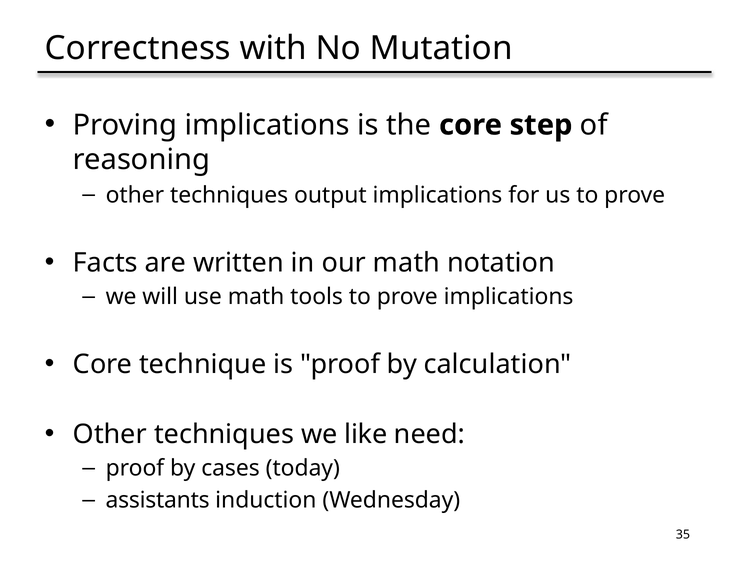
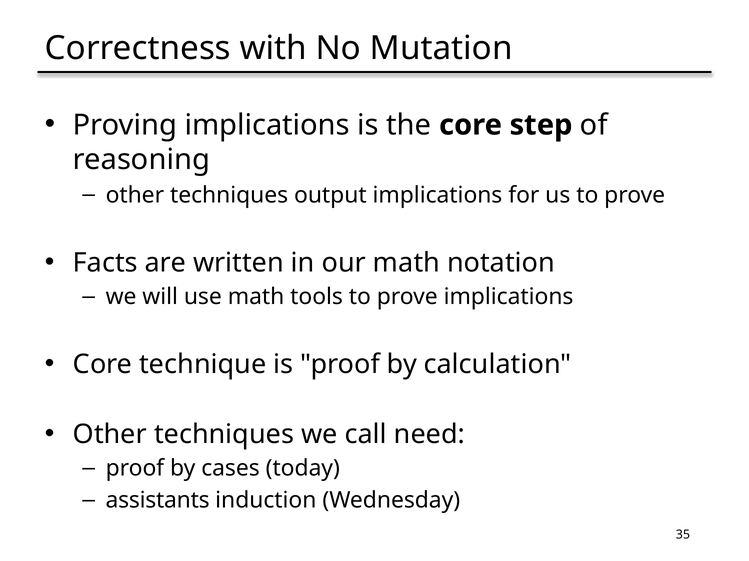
like: like -> call (366, 435)
